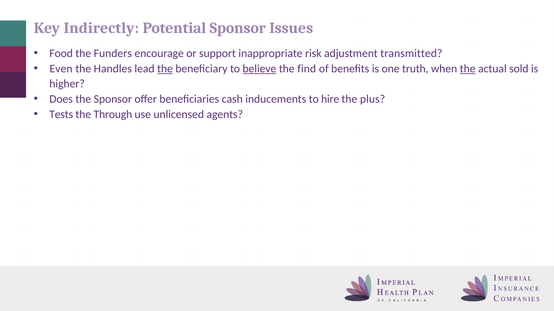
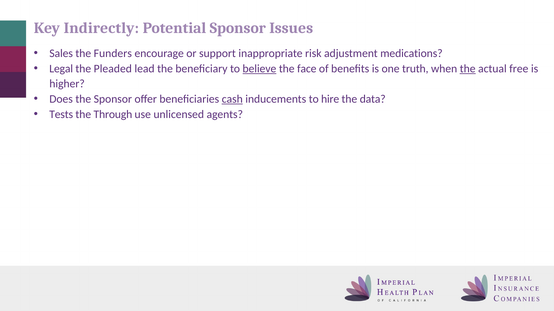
Food: Food -> Sales (61, 54)
transmitted: transmitted -> medications (411, 54)
Even: Even -> Legal (61, 69)
Handles: Handles -> Pleaded (113, 69)
the underline: present -> none (165, 69)
find: find -> face (307, 69)
sold: sold -> free (519, 69)
cash underline: none -> present (232, 99)
plus: plus -> data (373, 99)
